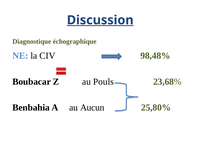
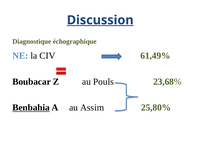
98,48%: 98,48% -> 61,49% (155, 55)
Benbahia underline: none -> present (31, 107)
Aucun: Aucun -> Assim (92, 107)
